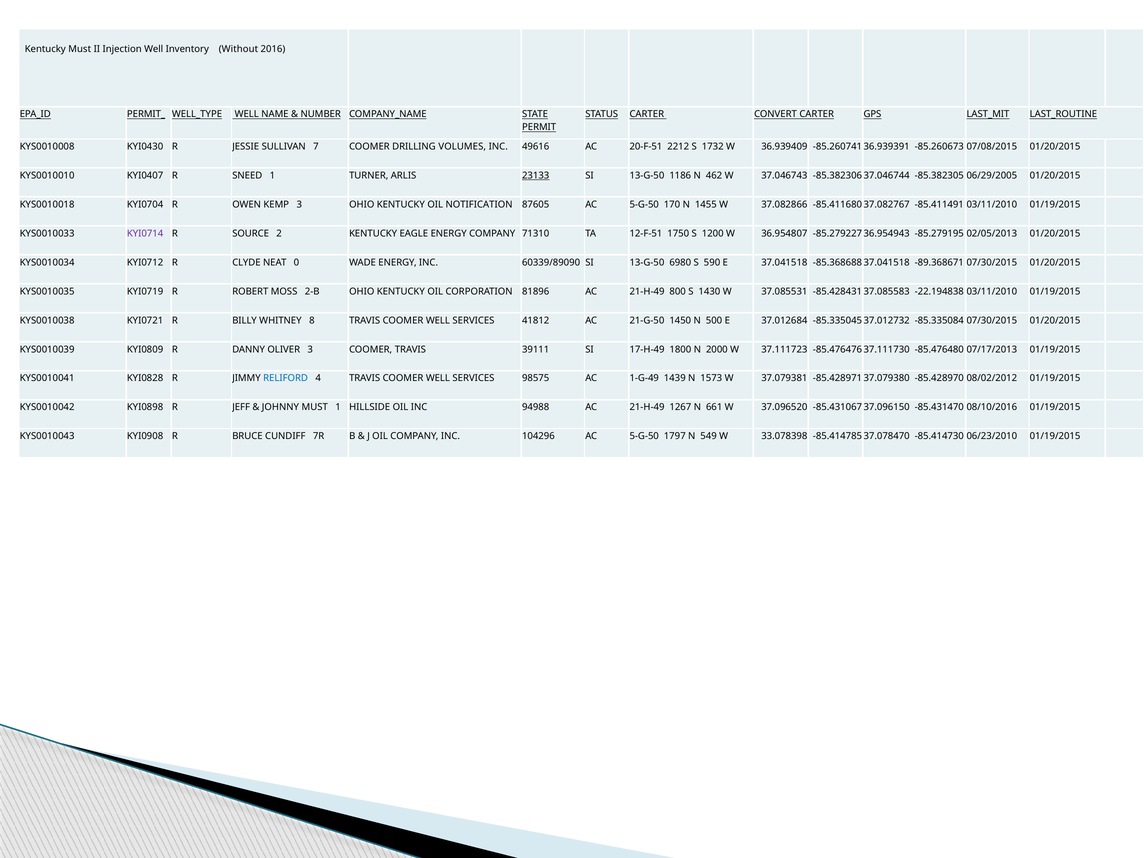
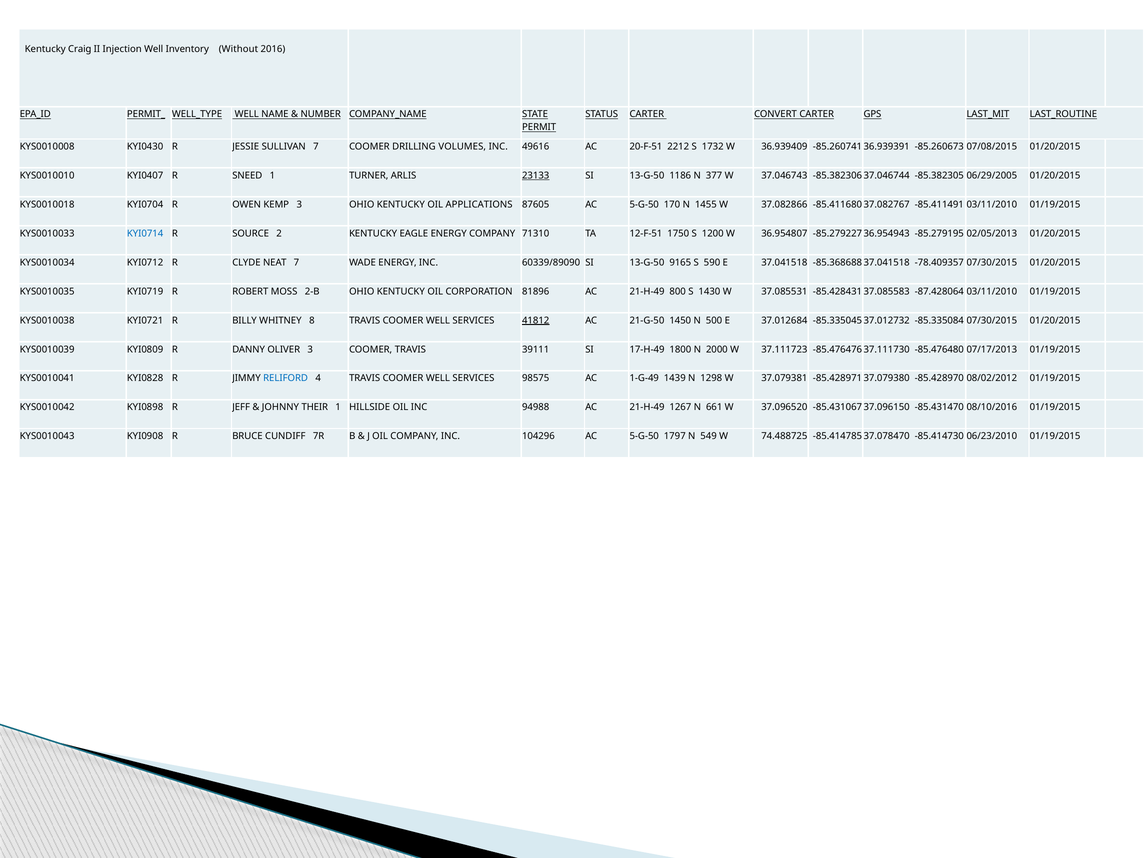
Kentucky Must: Must -> Craig (80, 49)
462: 462 -> 377 (714, 176)
NOTIFICATION: NOTIFICATION -> APPLICATIONS (479, 205)
KYI0714 colour: purple -> blue (145, 234)
NEAT 0: 0 -> 7 (296, 262)
6980: 6980 -> 9165 (680, 262)
-89.368671: -89.368671 -> -78.409357 (939, 262)
-22.194838: -22.194838 -> -87.428064 (939, 291)
41812 underline: none -> present (536, 320)
1573: 1573 -> 1298 (711, 378)
JOHNNY MUST: MUST -> THEIR (315, 407)
33.078398: 33.078398 -> 74.488725 (784, 436)
